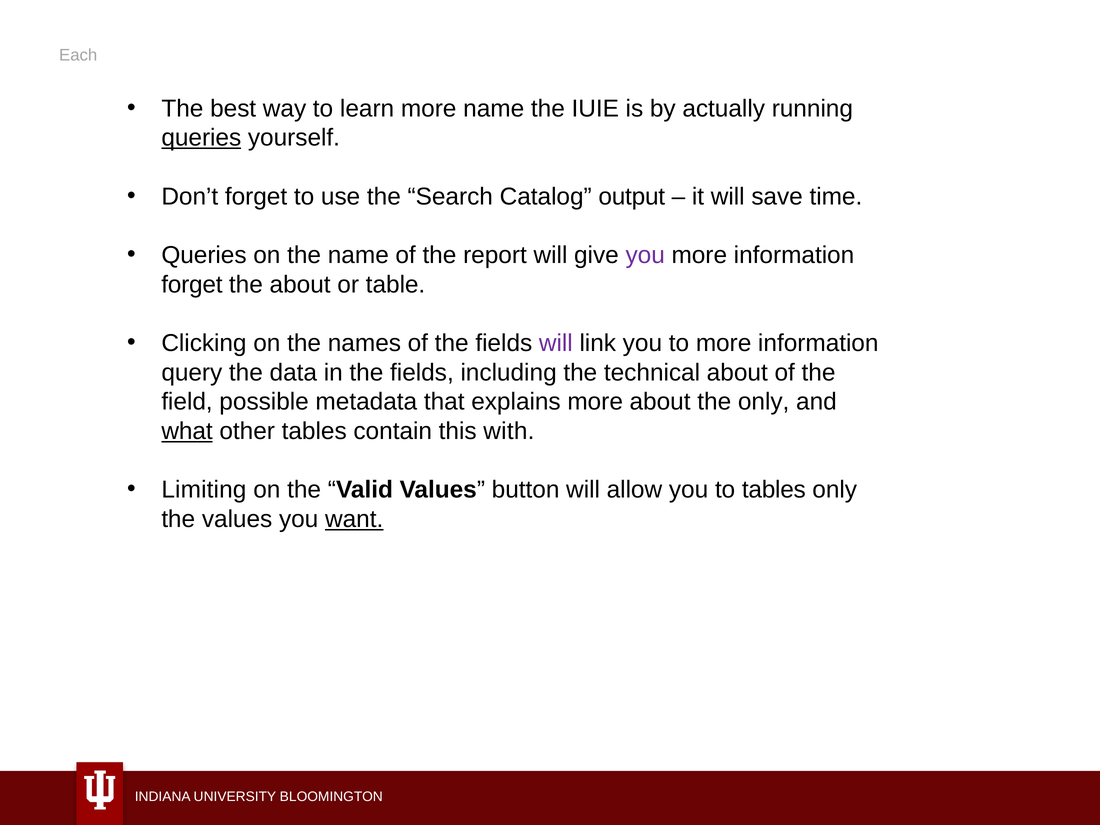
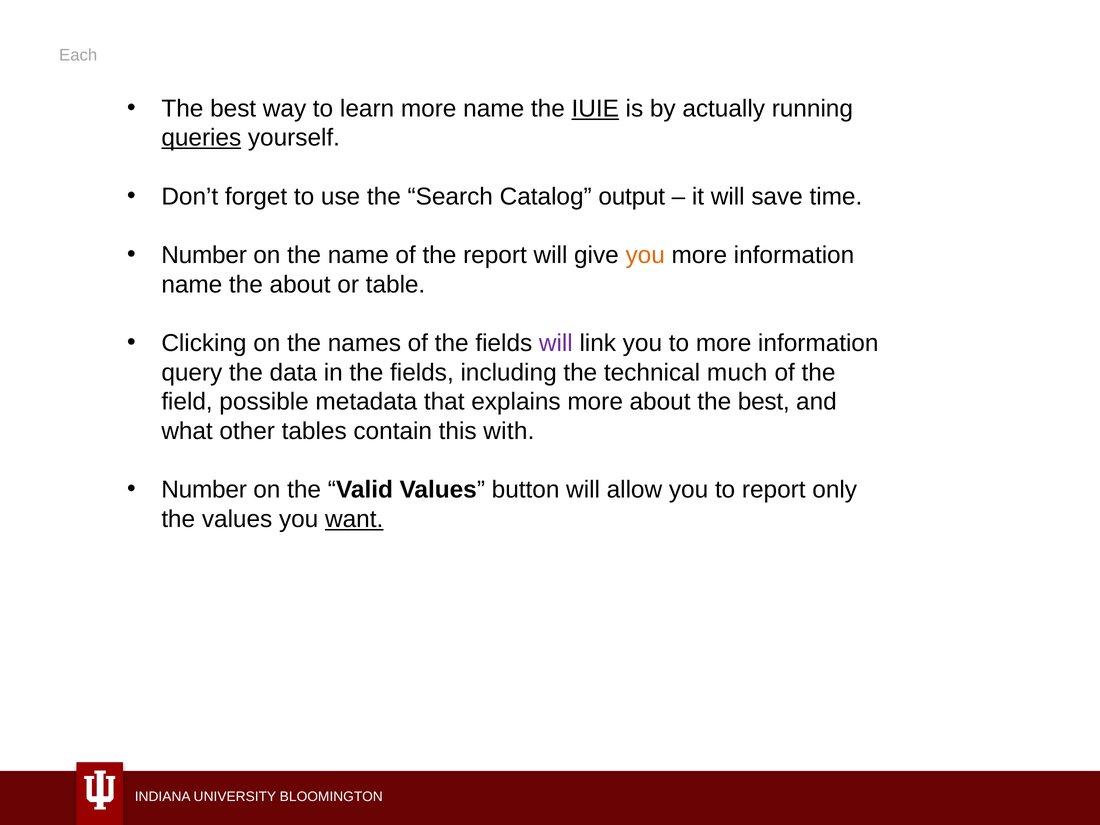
IUIE underline: none -> present (595, 109)
Queries: Queries -> Number (204, 255)
you colour: purple -> orange (645, 255)
forget: forget -> name (192, 285)
technical about: about -> much (737, 372)
about the only: only -> best (764, 402)
what underline: present -> none (187, 431)
Limiting: Limiting -> Number (204, 490)
to tables: tables -> report (774, 490)
